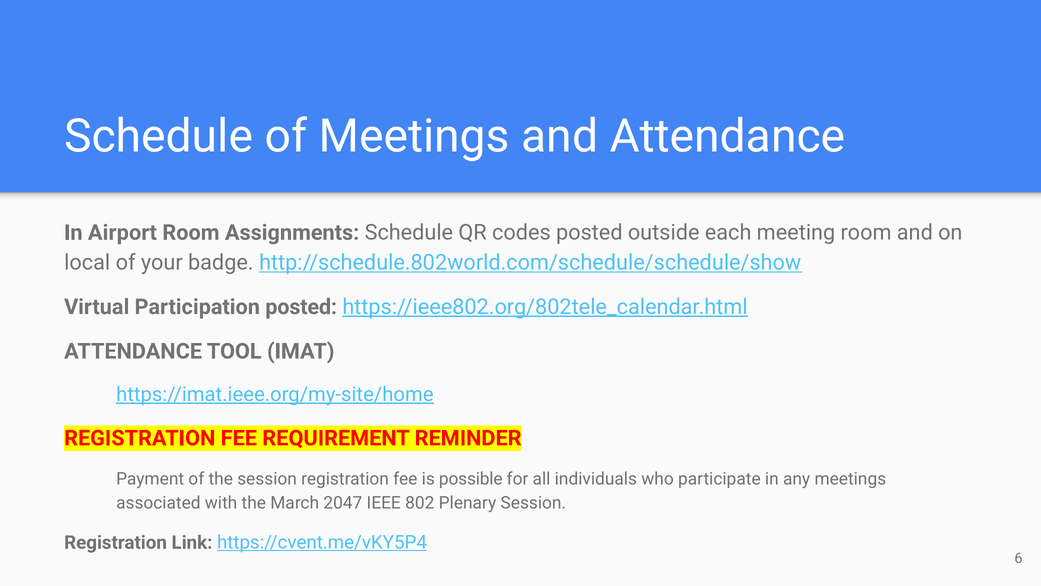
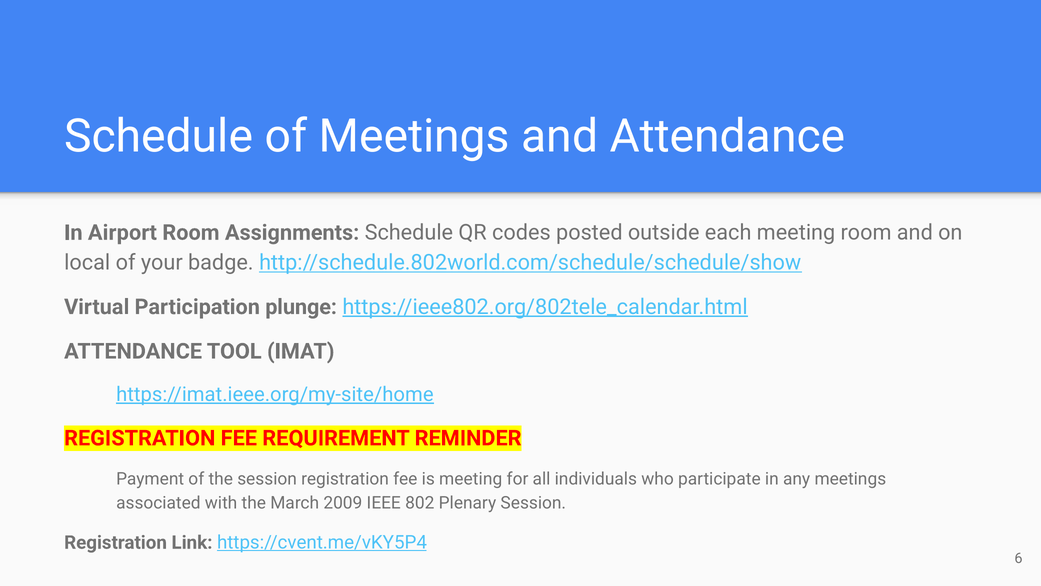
Participation posted: posted -> plunge (301, 307)
is possible: possible -> meeting (471, 479)
2047: 2047 -> 2009 (343, 503)
